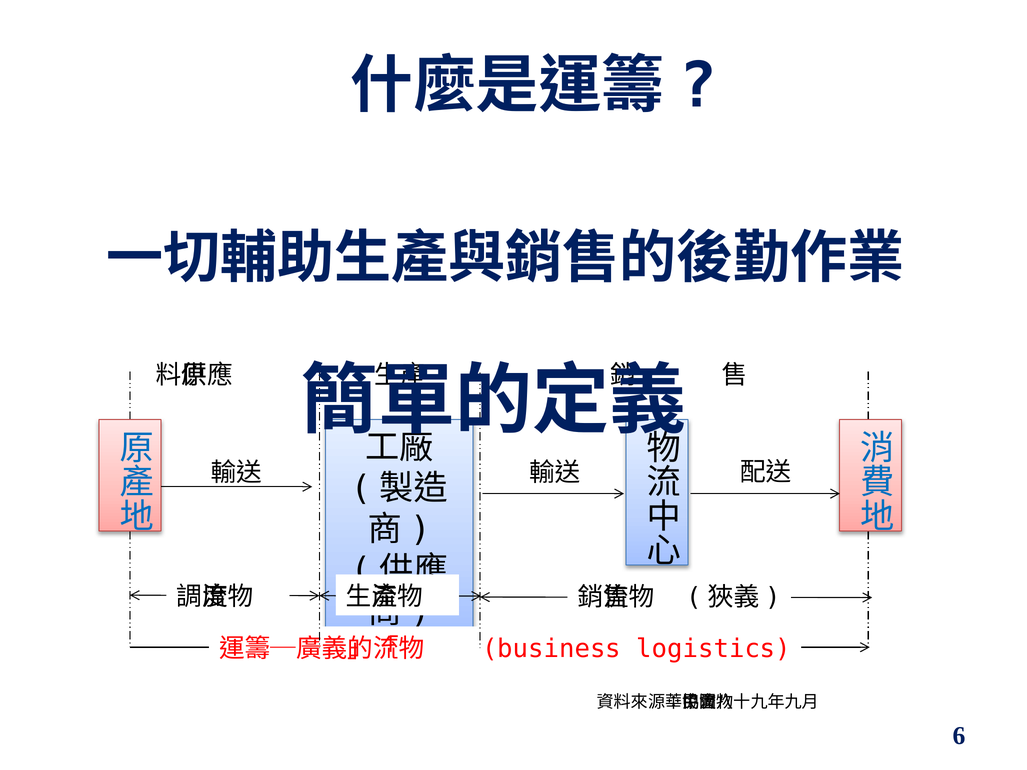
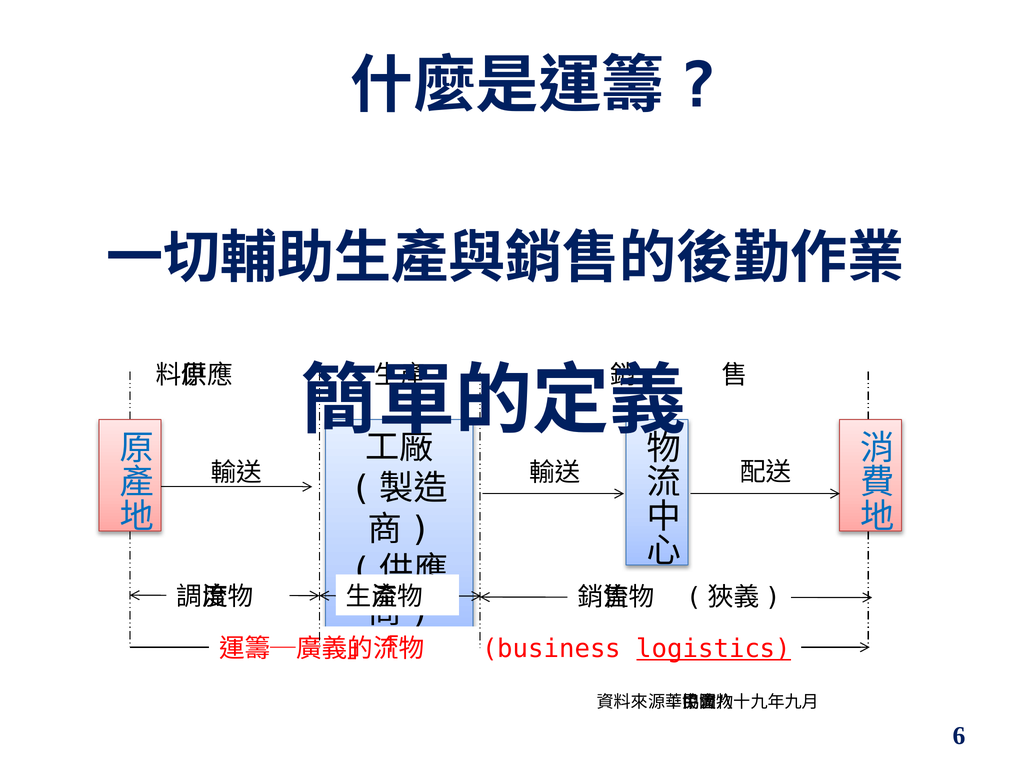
logistics underline: none -> present (714, 649)
